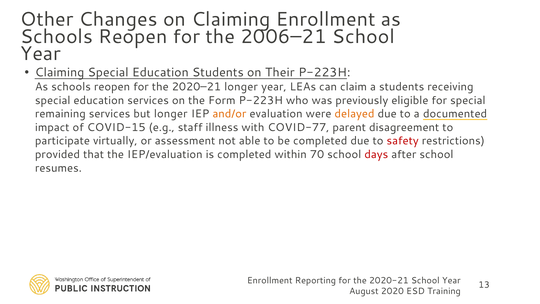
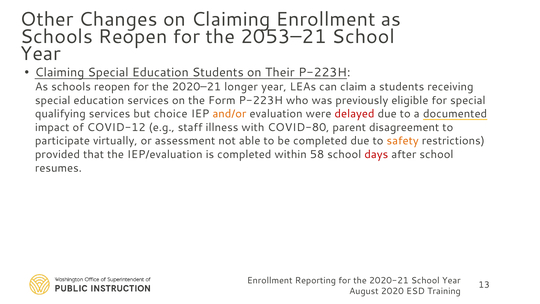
2006–21: 2006–21 -> 2053–21 (283, 36)
remaining: remaining -> qualifying (60, 114)
but longer: longer -> choice (171, 114)
delayed colour: orange -> red (354, 114)
COVID-15: COVID-15 -> COVID-12 (116, 127)
COVID-77: COVID-77 -> COVID-80 (298, 127)
safety colour: red -> orange (403, 141)
70: 70 -> 58 (317, 154)
